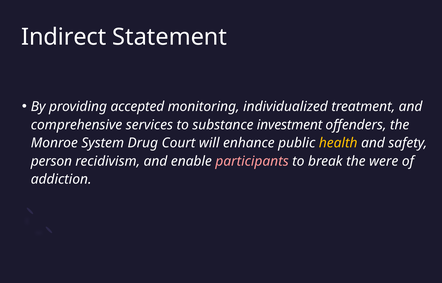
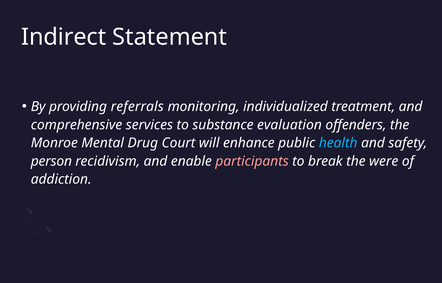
accepted: accepted -> referrals (137, 107)
investment: investment -> evaluation (289, 125)
System: System -> Mental (103, 143)
health colour: yellow -> light blue (338, 143)
